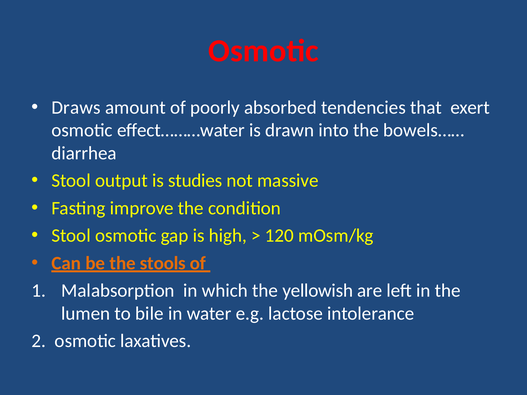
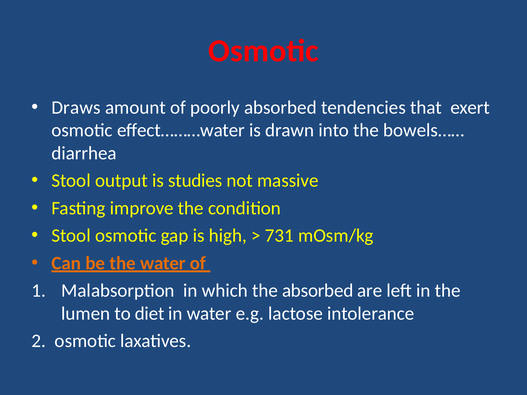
120: 120 -> 731 (279, 236)
the stools: stools -> water (163, 263)
the yellowish: yellowish -> absorbed (318, 291)
bile: bile -> diet (150, 314)
